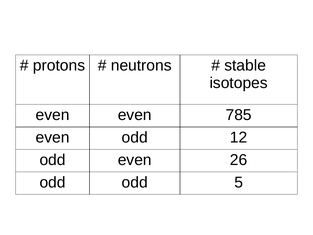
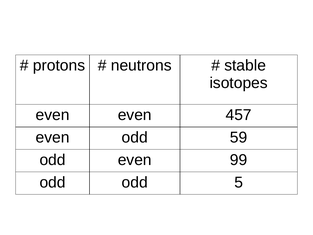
785: 785 -> 457 (239, 115)
12: 12 -> 59 (239, 137)
26: 26 -> 99 (239, 160)
